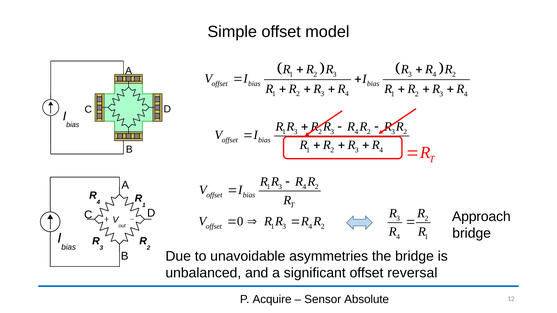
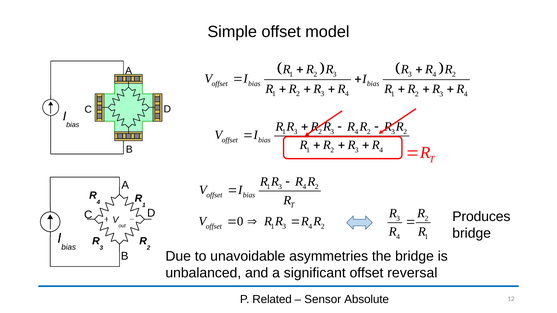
Approach: Approach -> Produces (481, 217)
Acquire: Acquire -> Related (272, 300)
